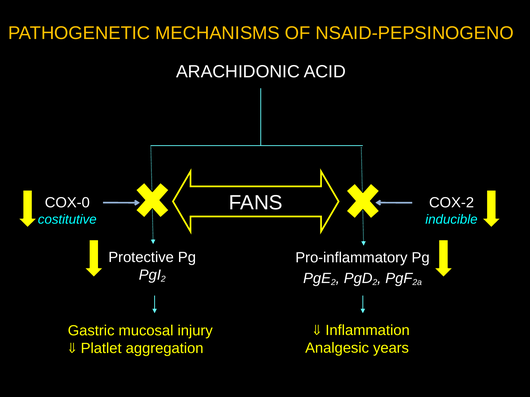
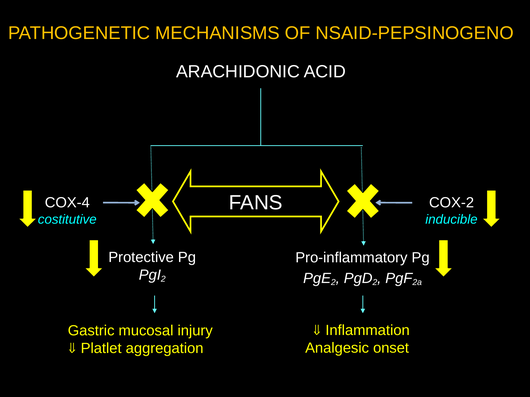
COX-0: COX-0 -> COX-4 (67, 203)
years: years -> onset (391, 348)
